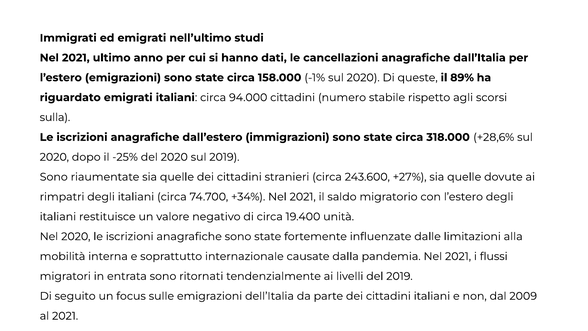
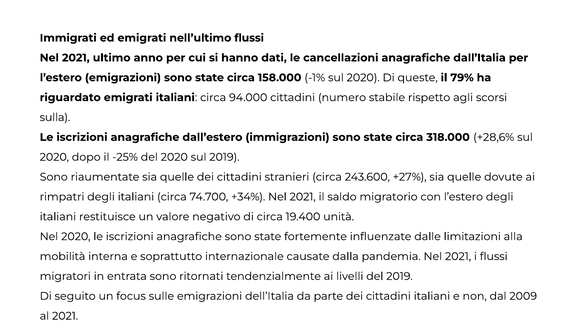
nell’ultimo studi: studi -> flussi (249, 38)
89%: 89% -> 79% (462, 78)
